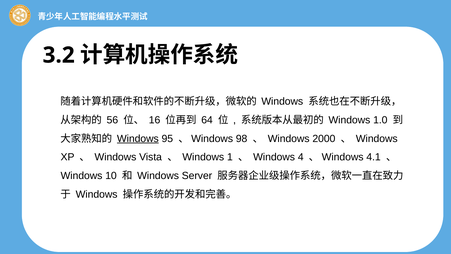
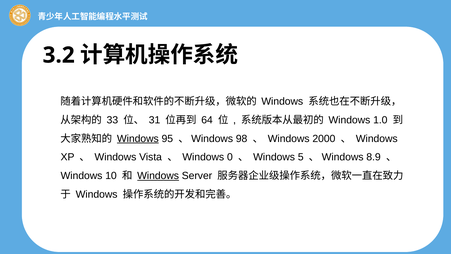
56: 56 -> 33 (112, 120)
16: 16 -> 31 (155, 120)
1: 1 -> 0 (230, 157)
4: 4 -> 5 (301, 157)
4.1: 4.1 -> 8.9 (374, 157)
Windows underline: none -> present (158, 176)
